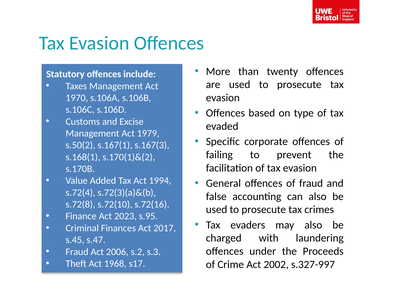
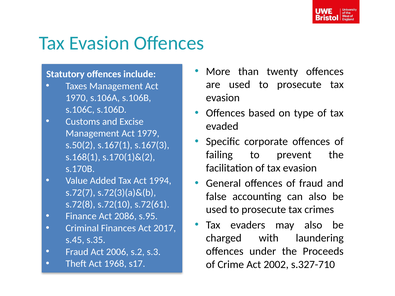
s.72(4: s.72(4 -> s.72(7 (80, 193)
s.72(16: s.72(16 -> s.72(61 (152, 205)
2023: 2023 -> 2086 (125, 216)
s.47: s.47 -> s.35 (96, 240)
s.327-997: s.327-997 -> s.327-710 (313, 265)
